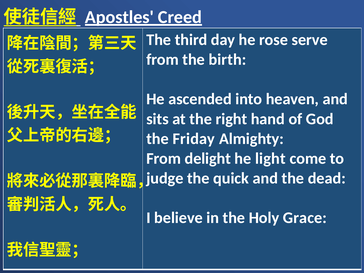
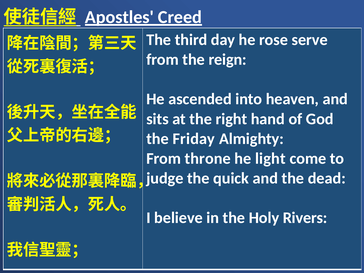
birth: birth -> reign (228, 60)
delight: delight -> throne (208, 158)
Grace: Grace -> Rivers (305, 218)
